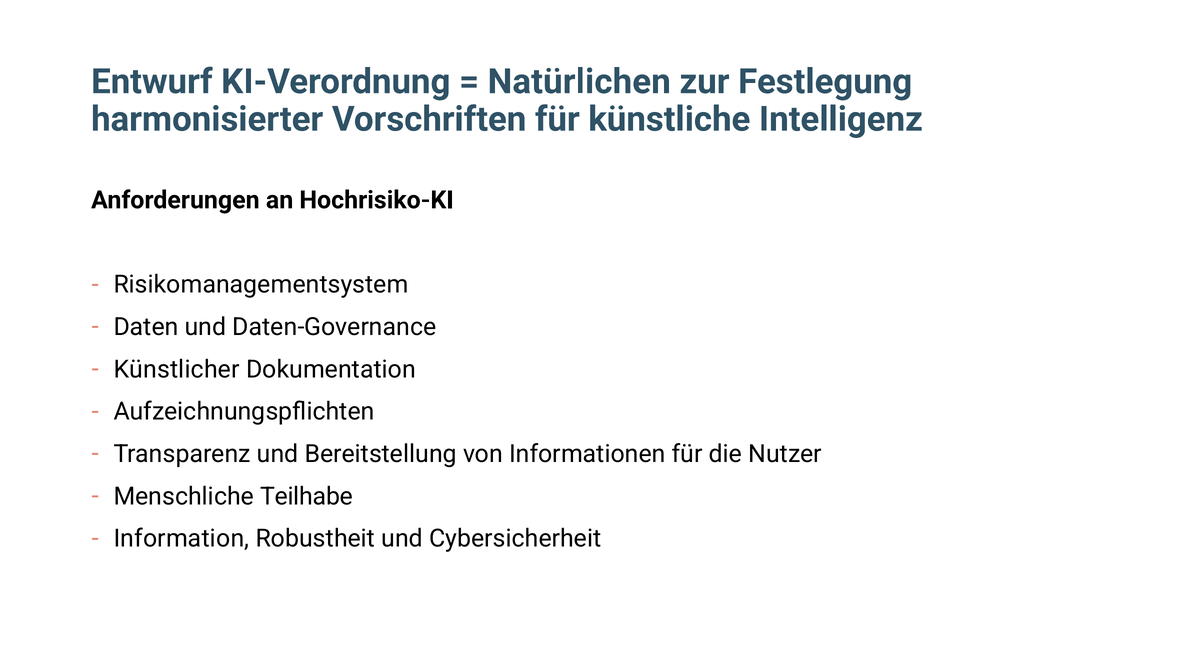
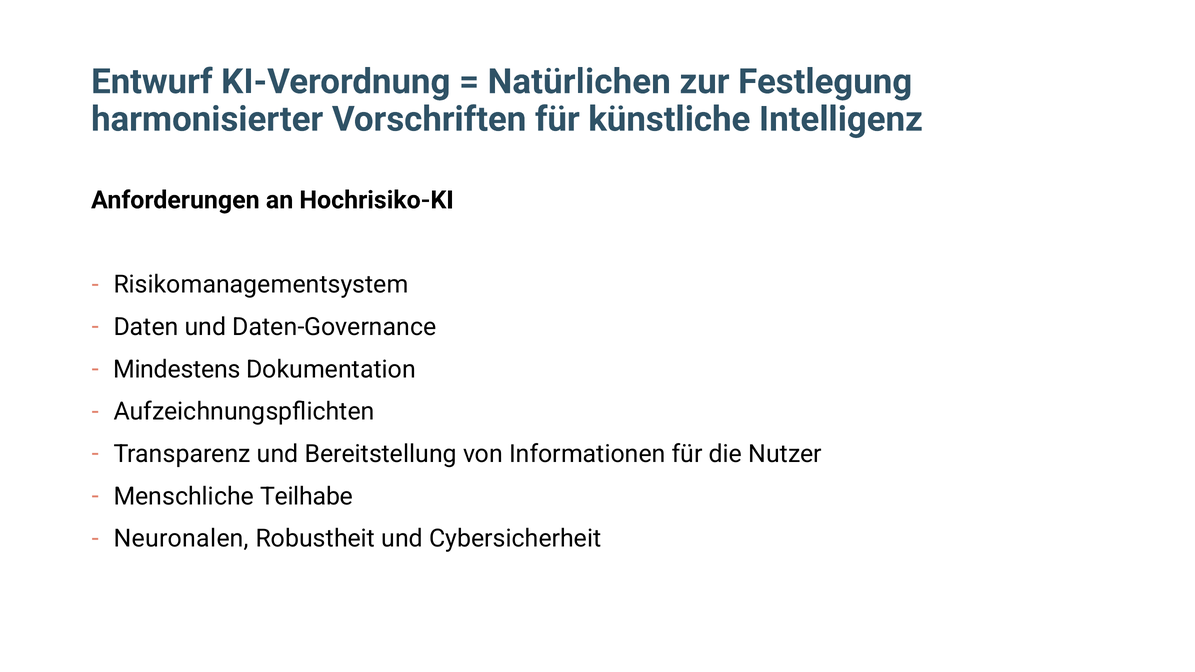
Künstlicher: Künstlicher -> Mindestens (177, 369)
Information: Information -> Neuronalen (181, 539)
